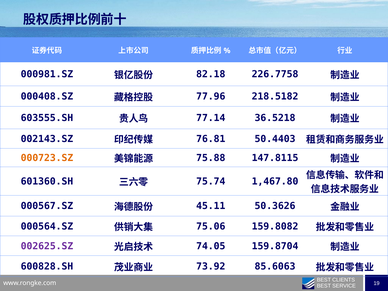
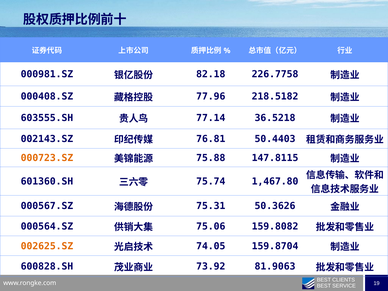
45.11: 45.11 -> 75.31 (211, 206)
002625.SZ colour: purple -> orange (47, 246)
85.6063: 85.6063 -> 81.9063 (275, 266)
